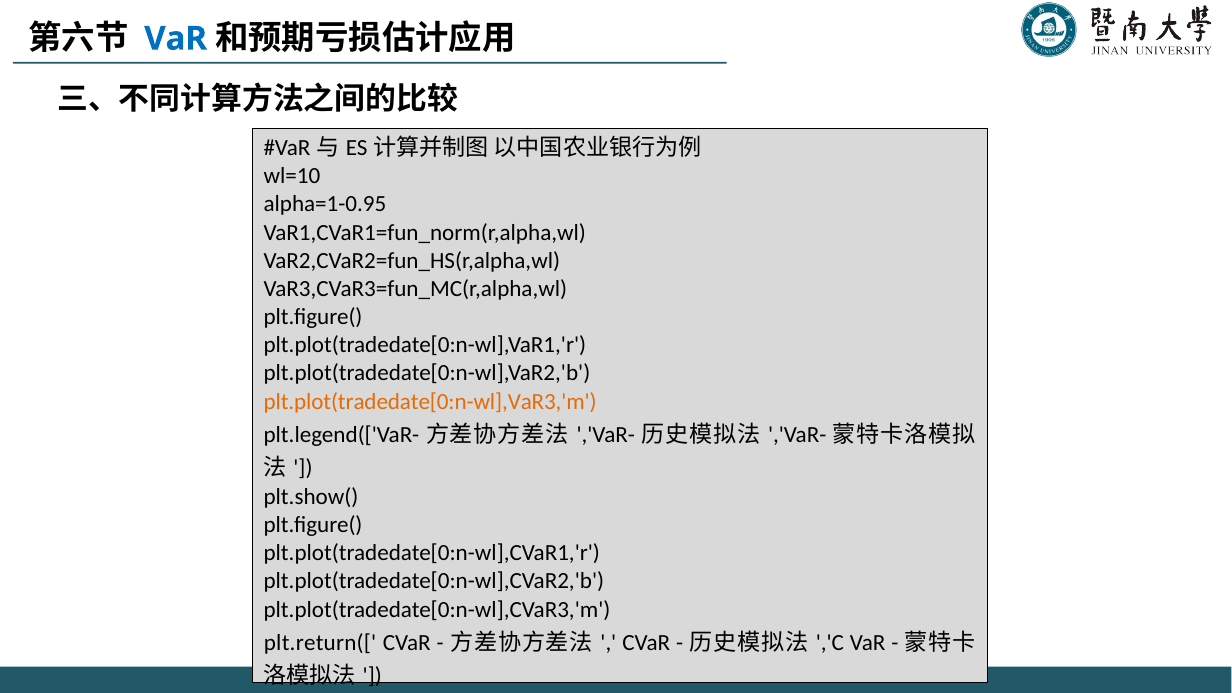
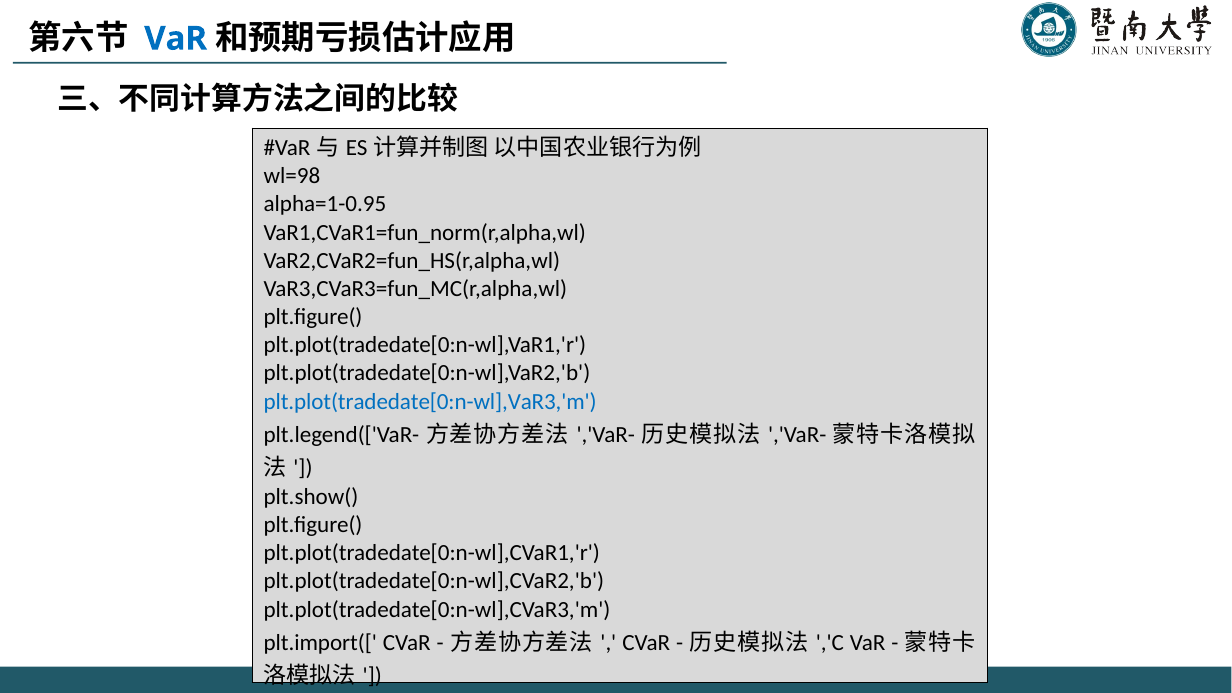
wl=10: wl=10 -> wl=98 (292, 176)
plt.plot(tradedate[0:n-wl],VaR3,'m colour: orange -> blue (430, 402)
plt.return([: plt.return([ -> plt.import([ (320, 643)
